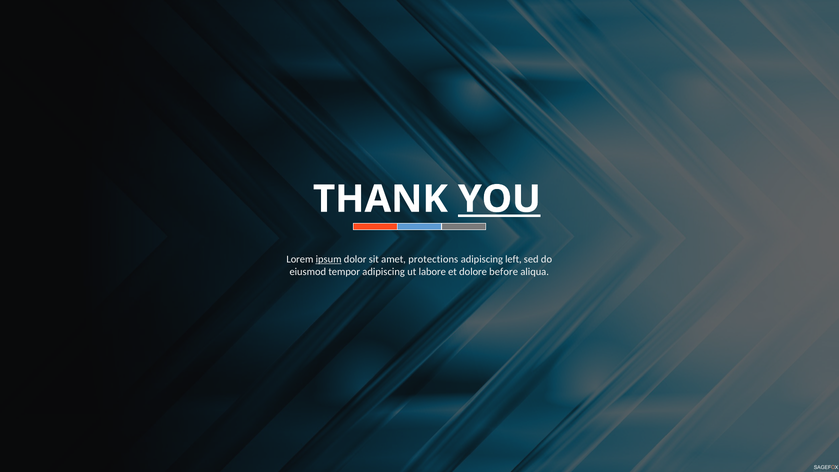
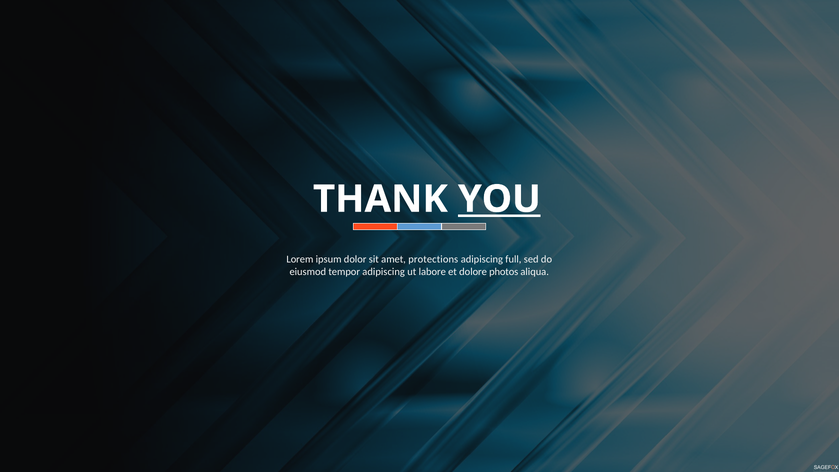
ipsum underline: present -> none (329, 259)
left: left -> full (513, 259)
before: before -> photos (504, 272)
